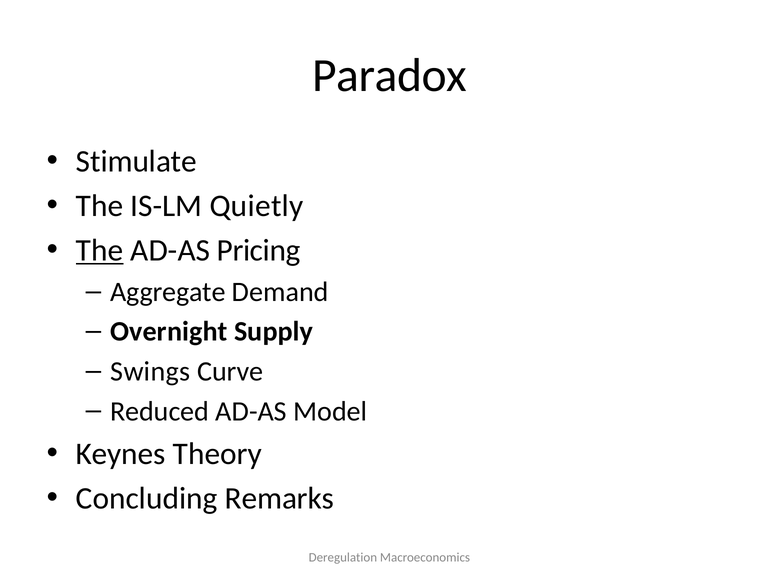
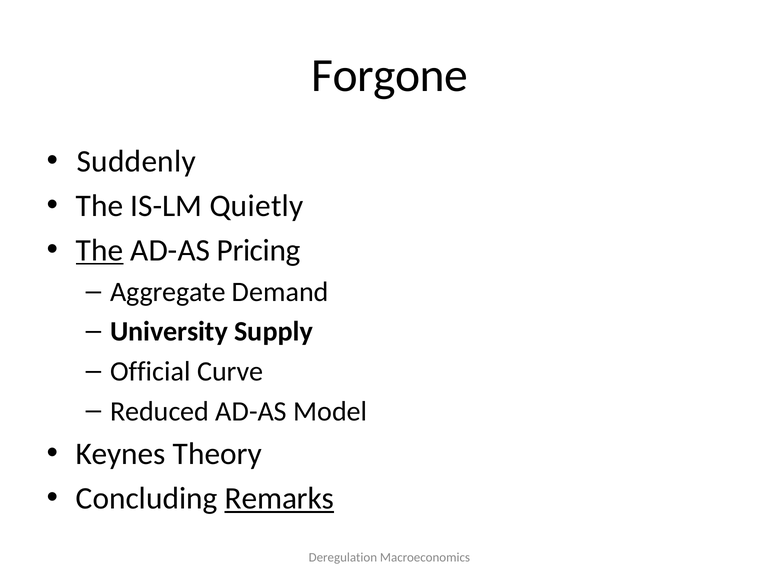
Paradox: Paradox -> Forgone (390, 75)
Stimulate: Stimulate -> Suddenly (136, 161)
Overnight: Overnight -> University (169, 332)
Swings: Swings -> Official (150, 372)
Remarks underline: none -> present (279, 499)
